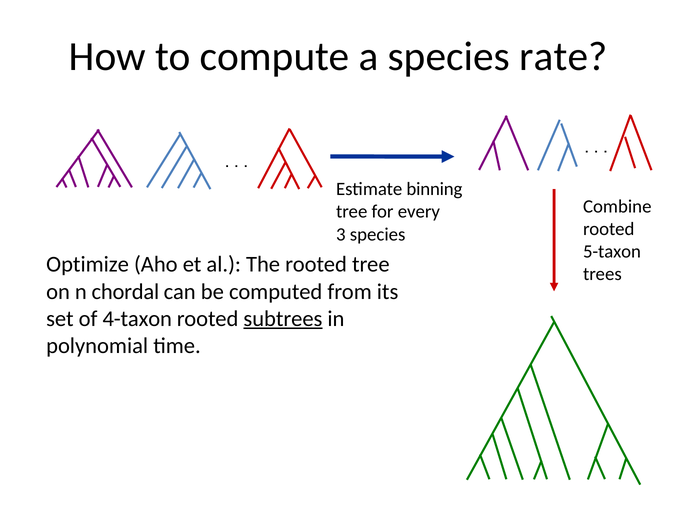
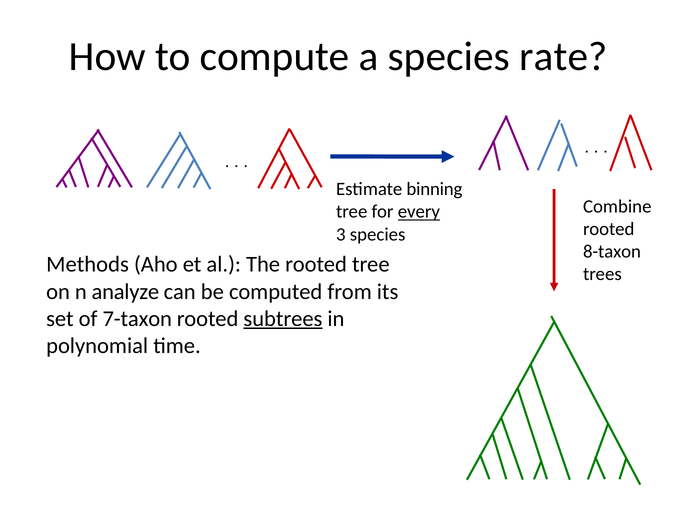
every underline: none -> present (419, 212)
5-taxon: 5-taxon -> 8-taxon (612, 251)
Optimize: Optimize -> Methods (88, 264)
chordal: chordal -> analyze (125, 291)
4-taxon: 4-taxon -> 7-taxon (137, 319)
